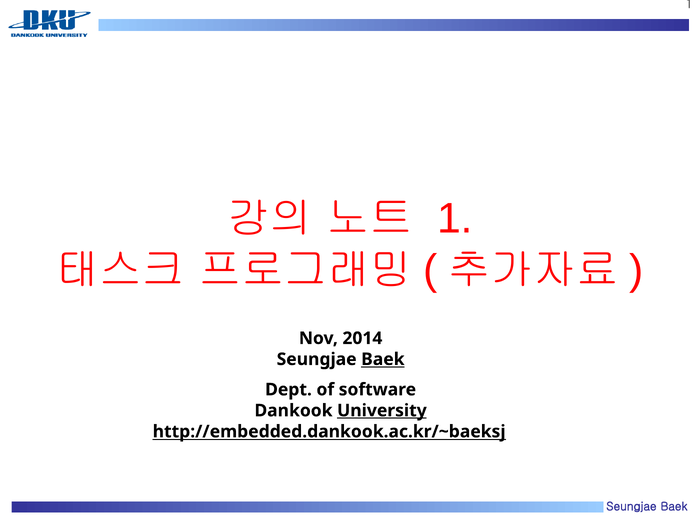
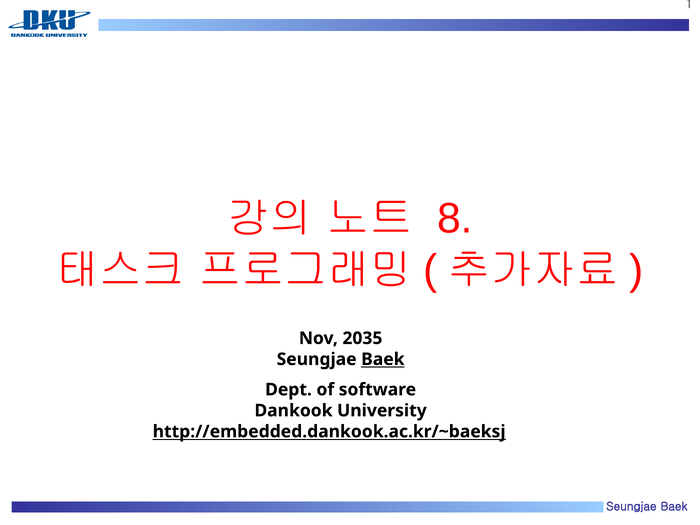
1: 1 -> 8 (455, 219)
2014: 2014 -> 2035 (362, 338)
University underline: present -> none (382, 411)
